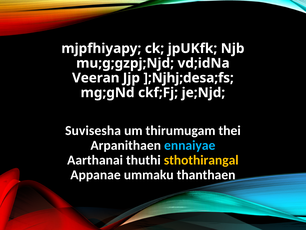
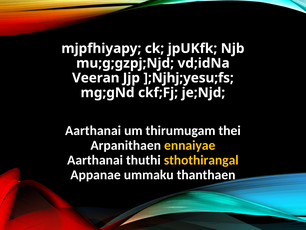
];Njhj;desa;fs: ];Njhj;desa;fs -> ];Njhj;yesu;fs (189, 78)
Suvisesha: Suvisesha -> Aarthanai (93, 130)
ennaiyae colour: light blue -> yellow (190, 145)
